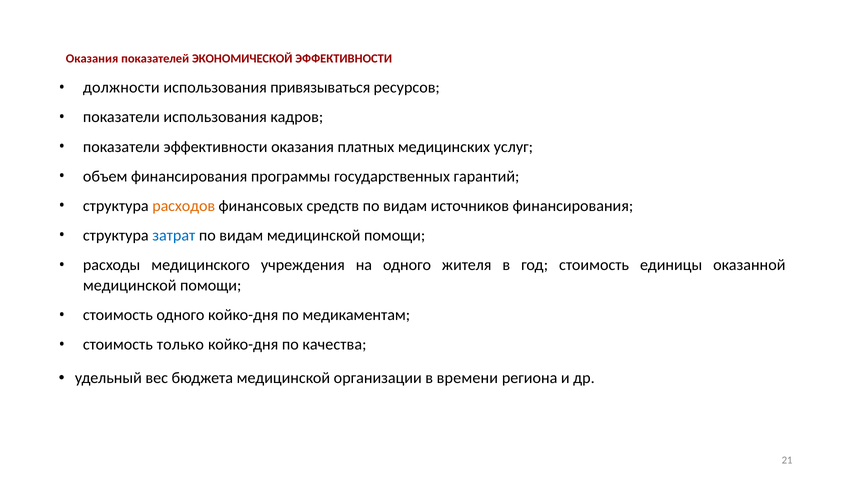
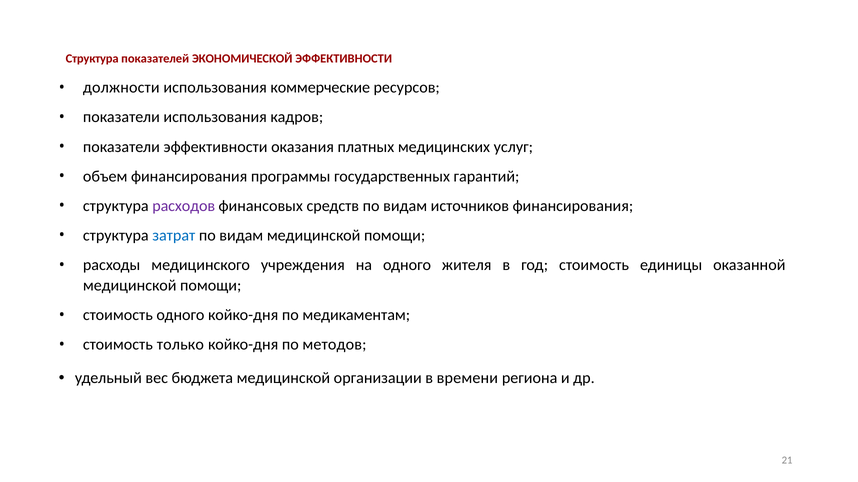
Оказания: Оказания -> Структура (92, 59)
привязываться: привязываться -> коммерческие (320, 88)
расходов colour: orange -> purple (184, 206)
качества: качества -> методов (334, 345)
